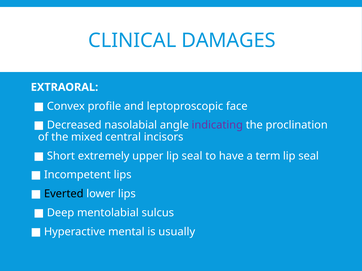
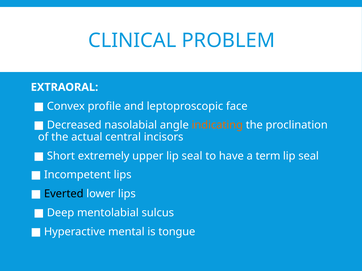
DAMAGES: DAMAGES -> PROBLEM (228, 41)
indicating colour: purple -> orange (217, 125)
mixed: mixed -> actual (87, 137)
usually: usually -> tongue (177, 232)
